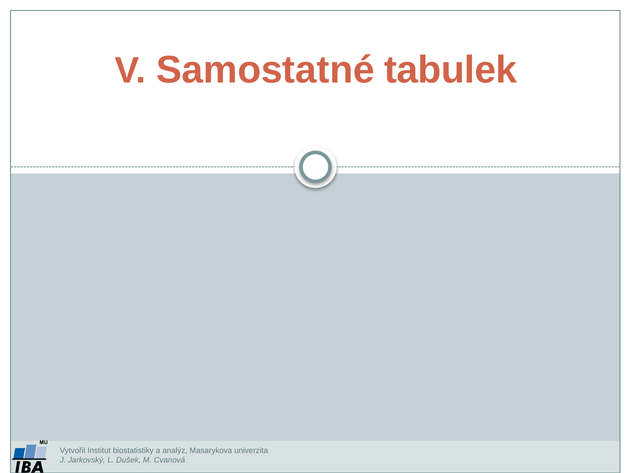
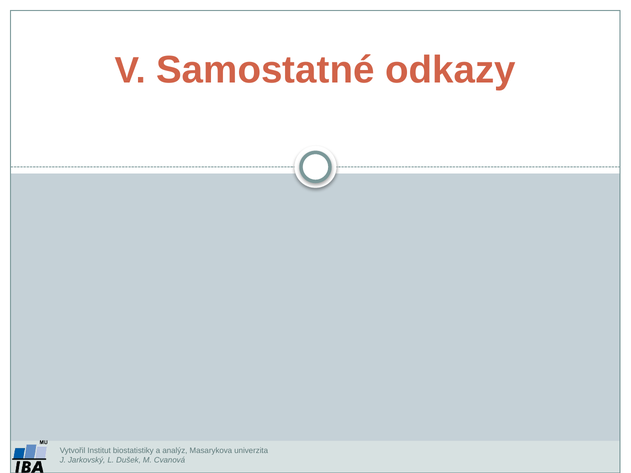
tabulek: tabulek -> odkazy (451, 70)
